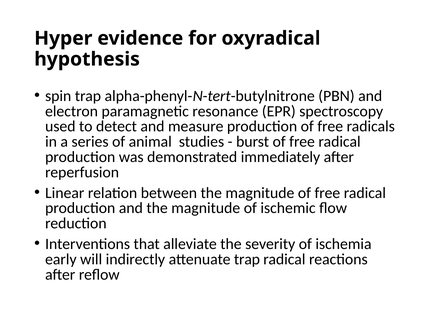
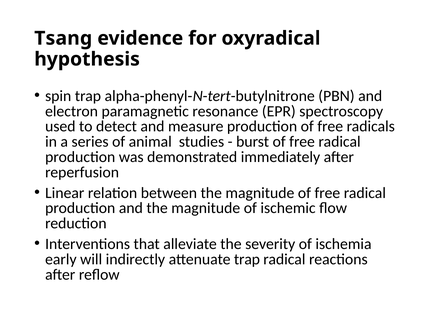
Hyper: Hyper -> Tsang (63, 38)
